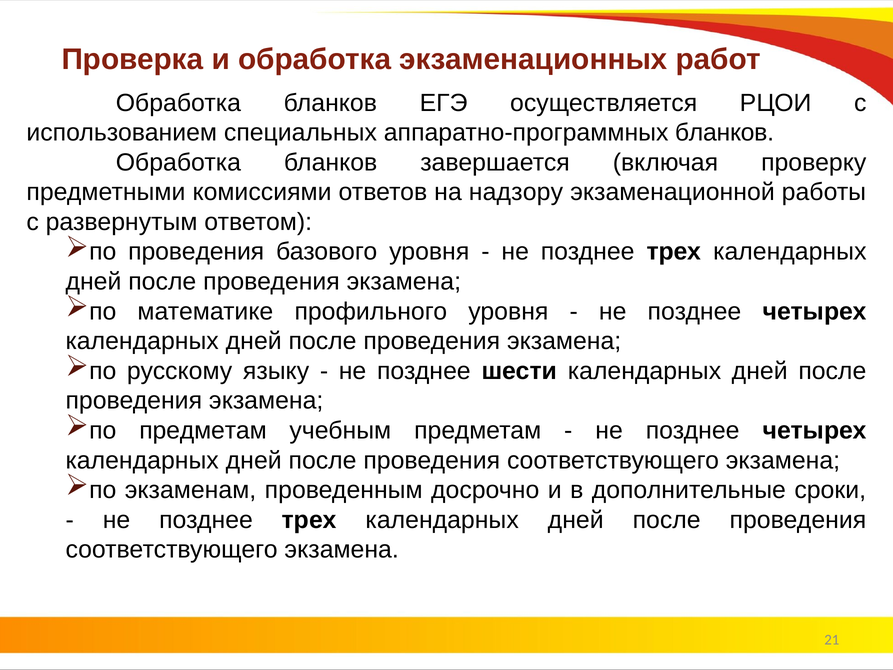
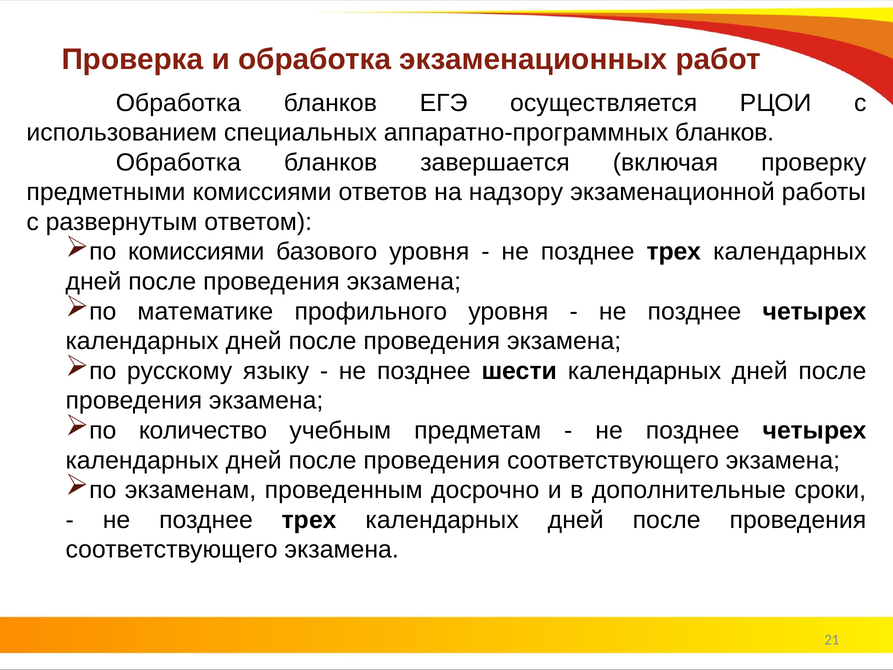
по проведения: проведения -> комиссиями (196, 252)
по предметам: предметам -> количество (203, 430)
